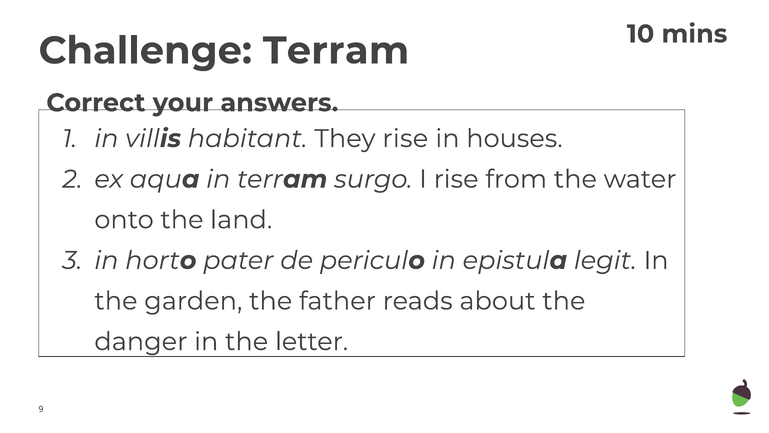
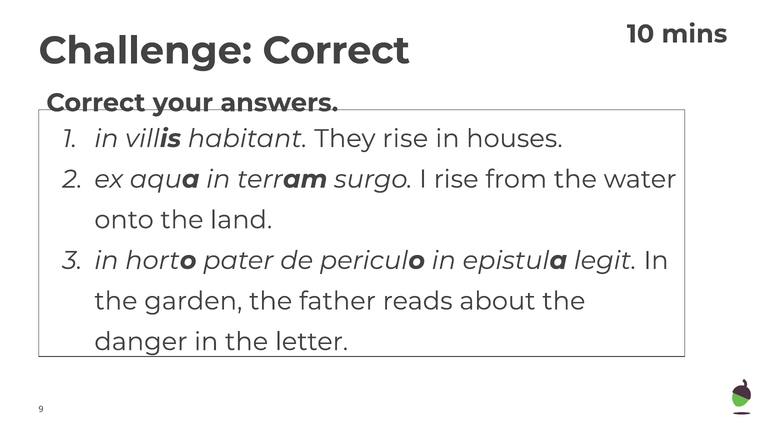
Challenge Terram: Terram -> Correct (336, 51)
